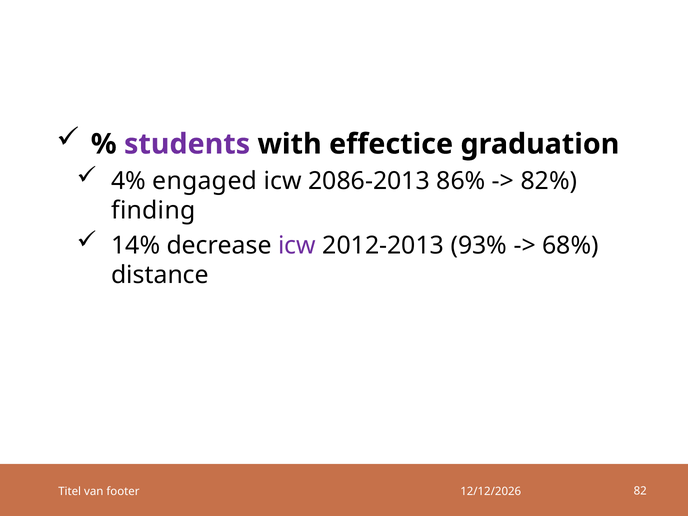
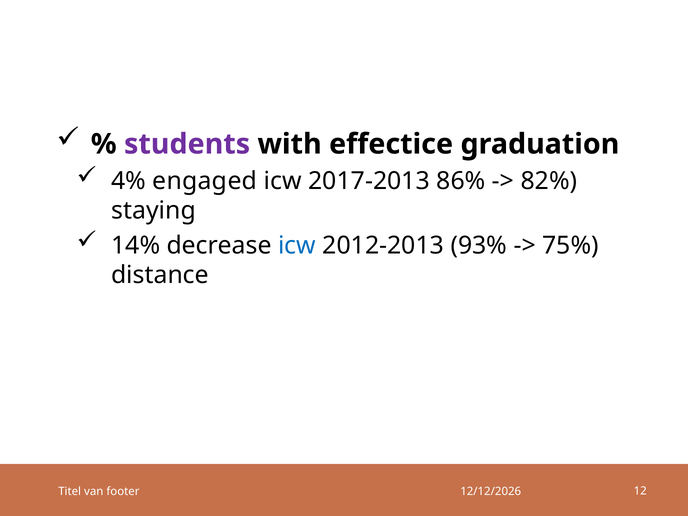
2086-2013: 2086-2013 -> 2017-2013 (369, 181)
finding: finding -> staying (154, 211)
icw colour: purple -> blue (297, 245)
68%: 68% -> 75% (571, 245)
82: 82 -> 12 (640, 491)
